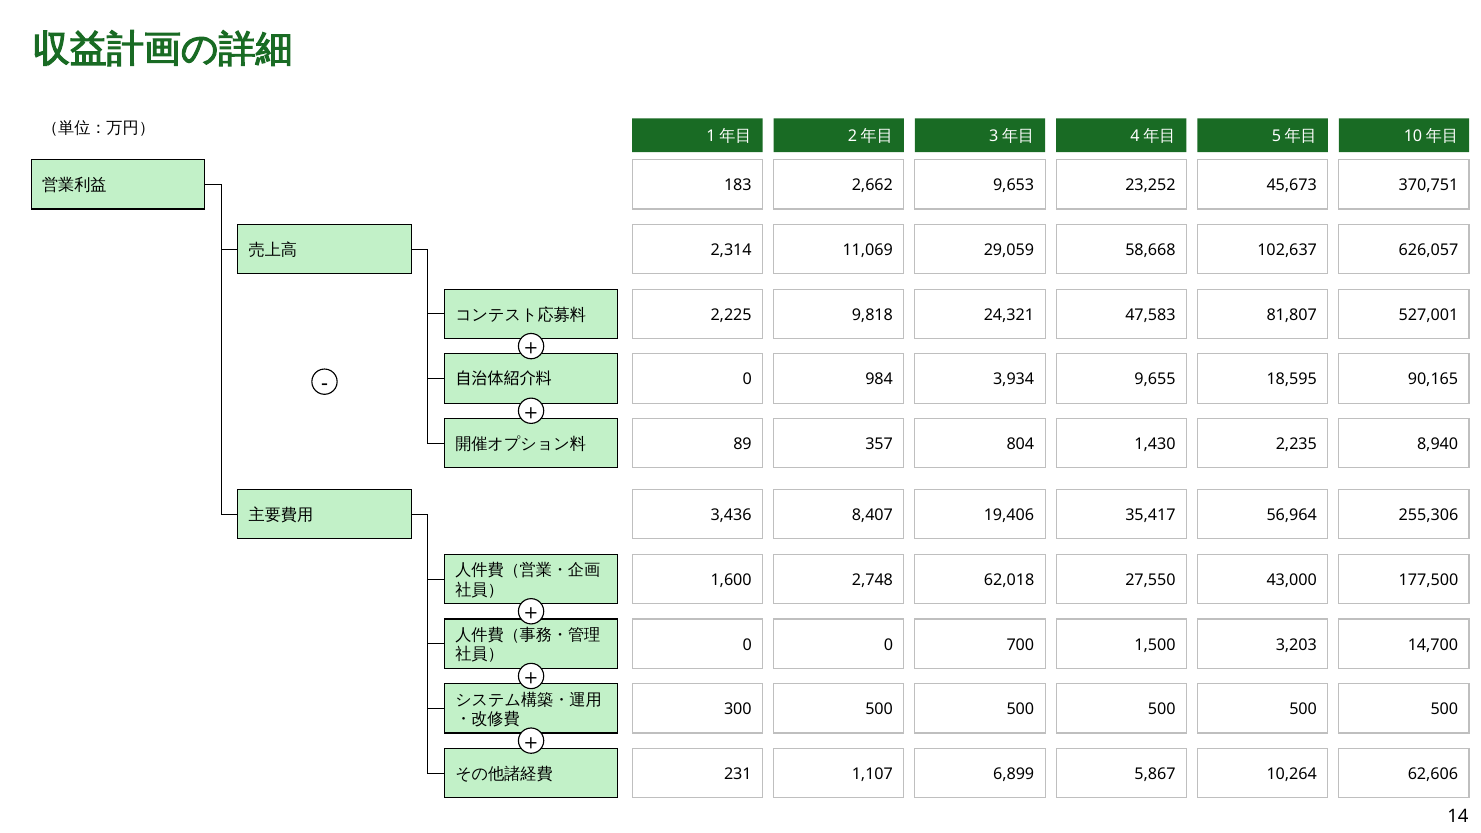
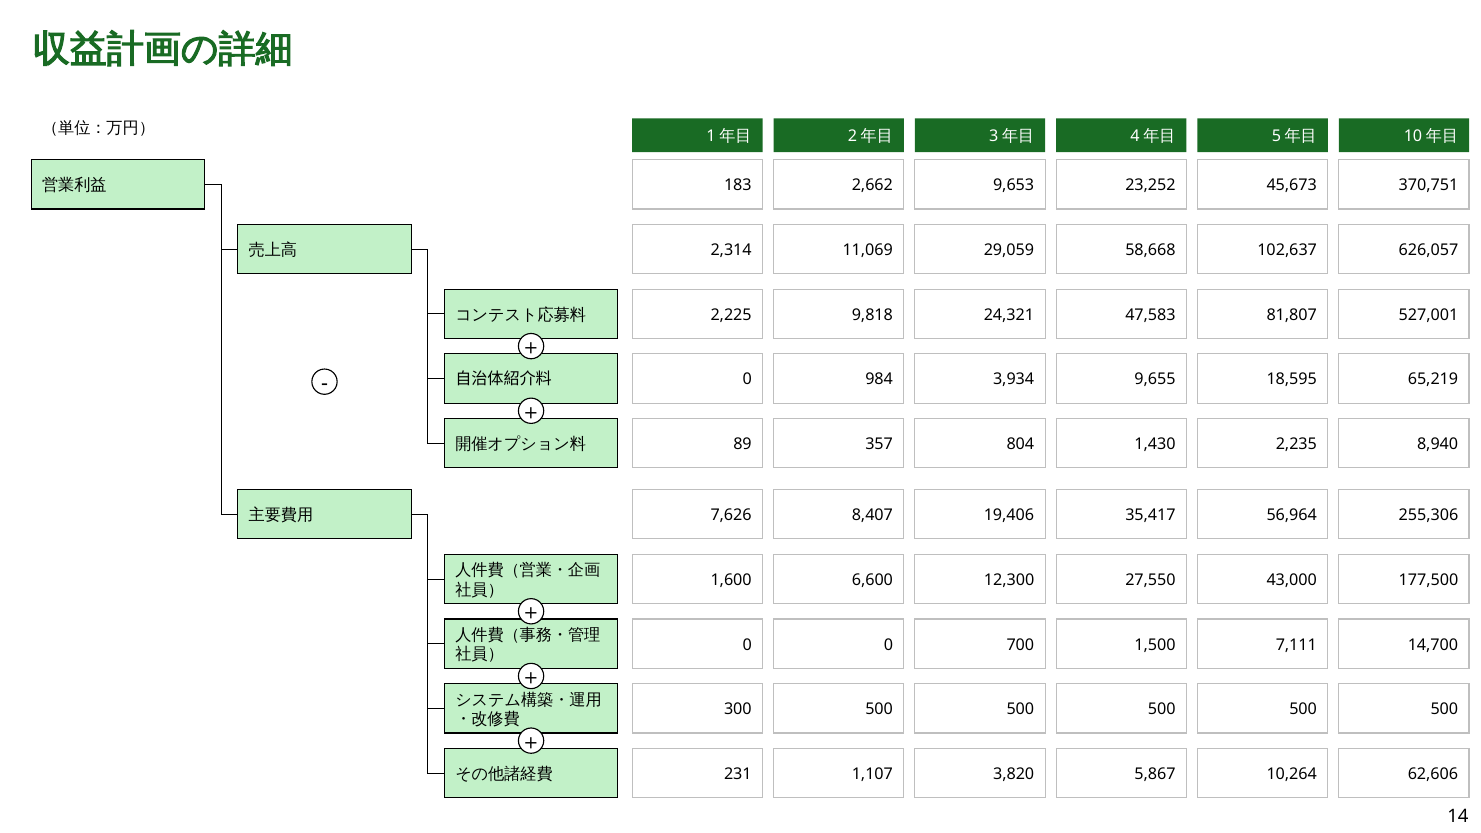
90,165: 90,165 -> 65,219 (1433, 380)
3,436: 3,436 -> 7,626 (731, 515)
2,748: 2,748 -> 6,600 (872, 580)
62,018: 62,018 -> 12,300 (1009, 580)
3,203: 3,203 -> 7,111 (1296, 645)
6,899: 6,899 -> 3,820 (1014, 774)
